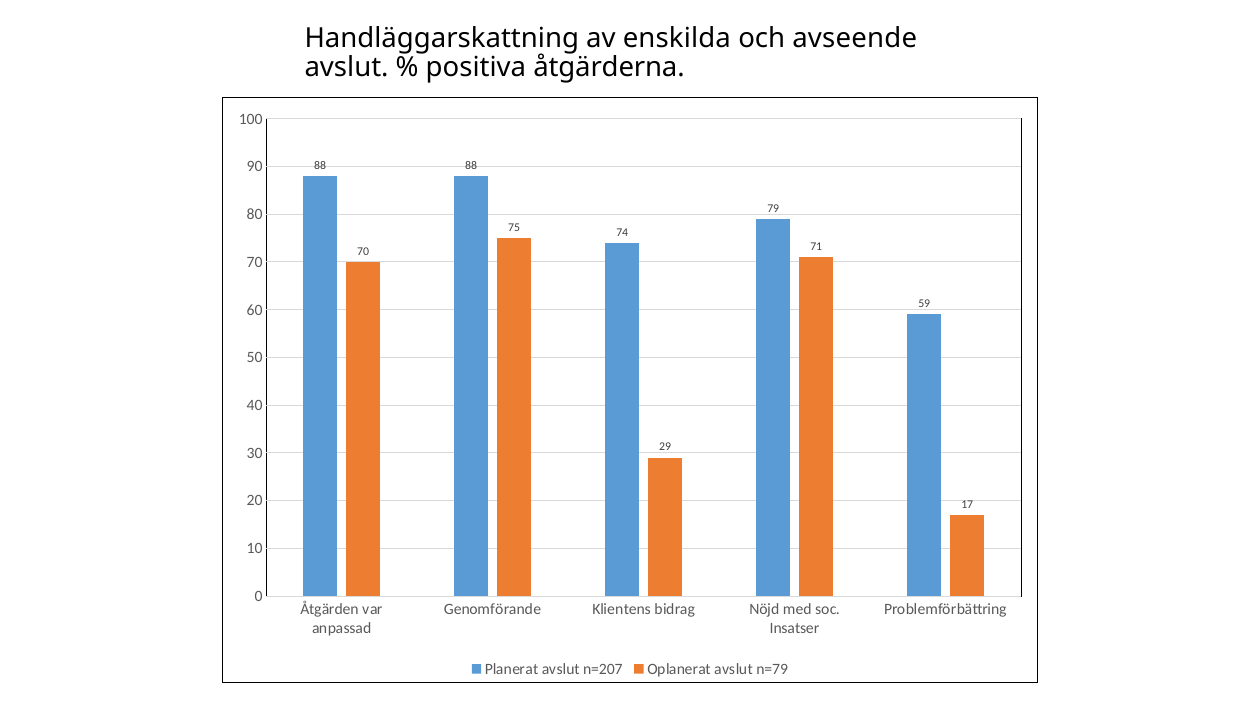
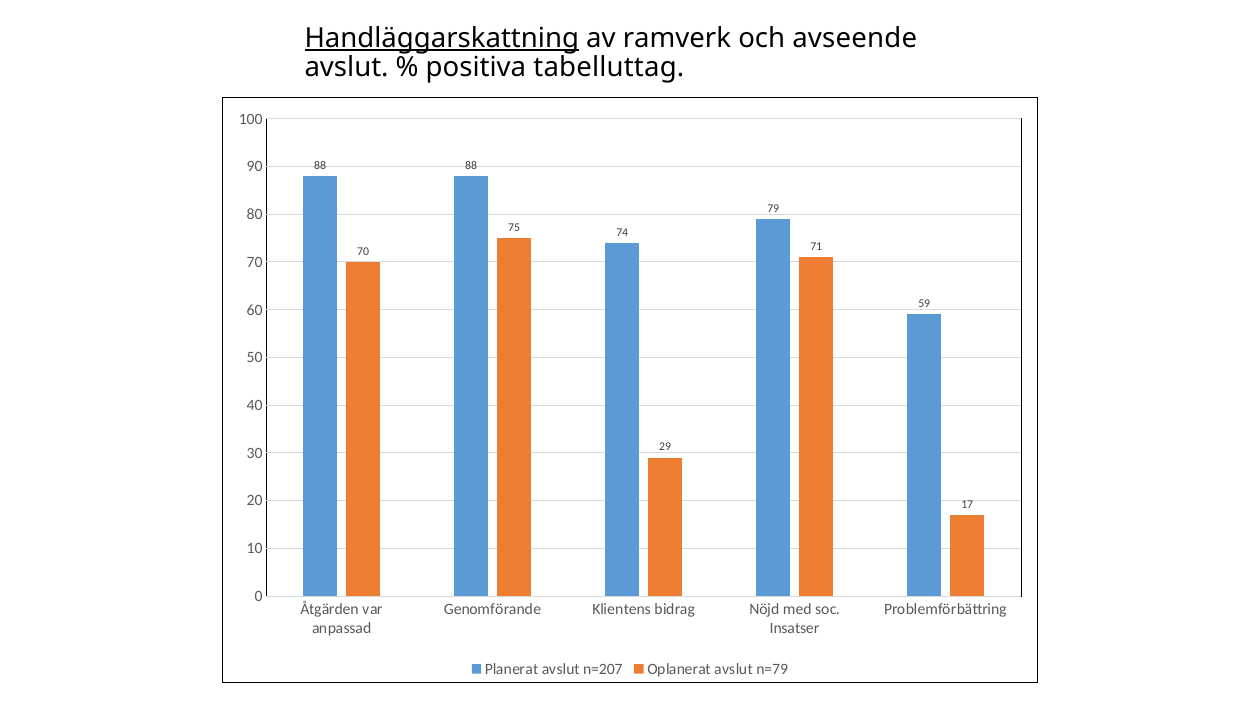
Handläggarskattning underline: none -> present (442, 38)
enskilda: enskilda -> ramverk (677, 38)
åtgärderna: åtgärderna -> tabelluttag (609, 68)
